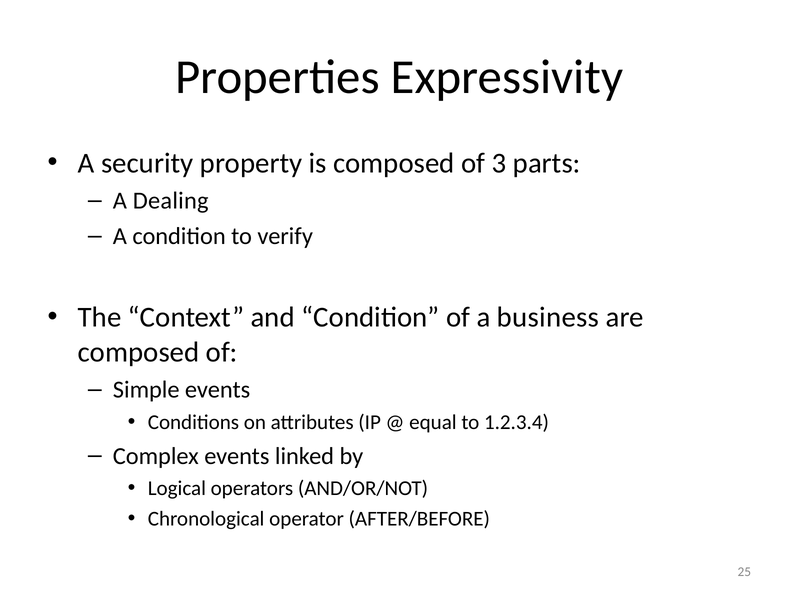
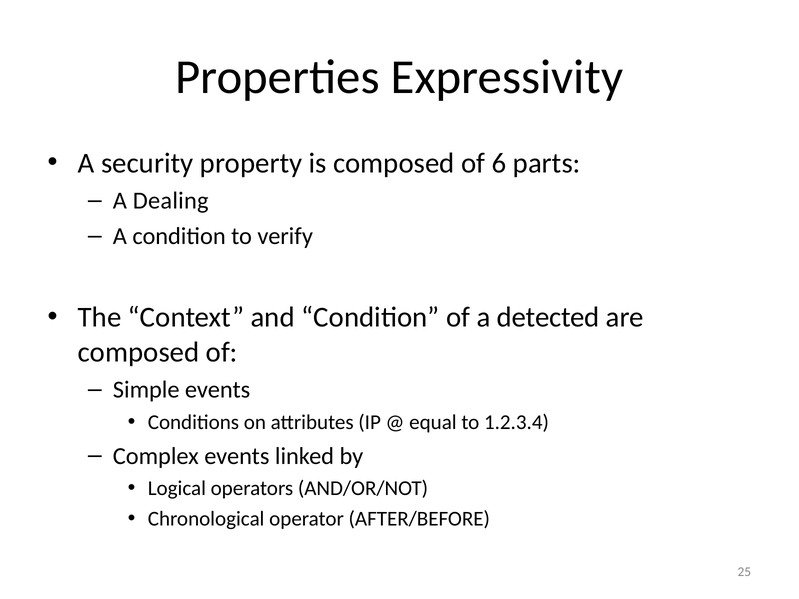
3: 3 -> 6 (499, 163)
business: business -> detected (548, 318)
